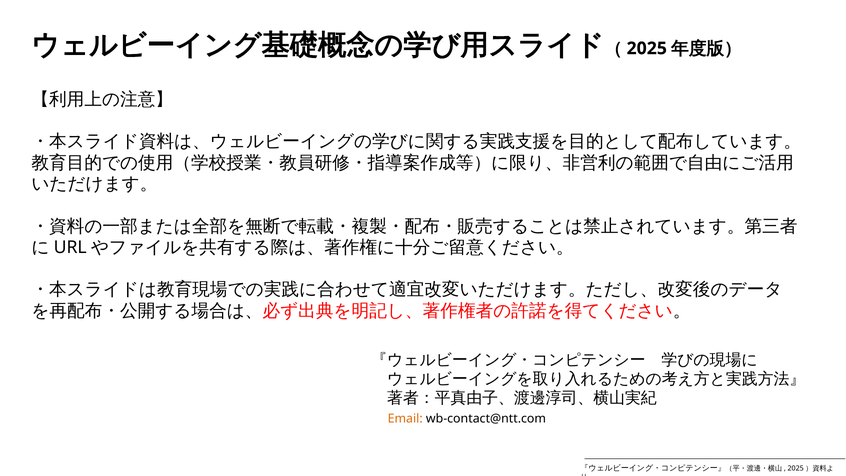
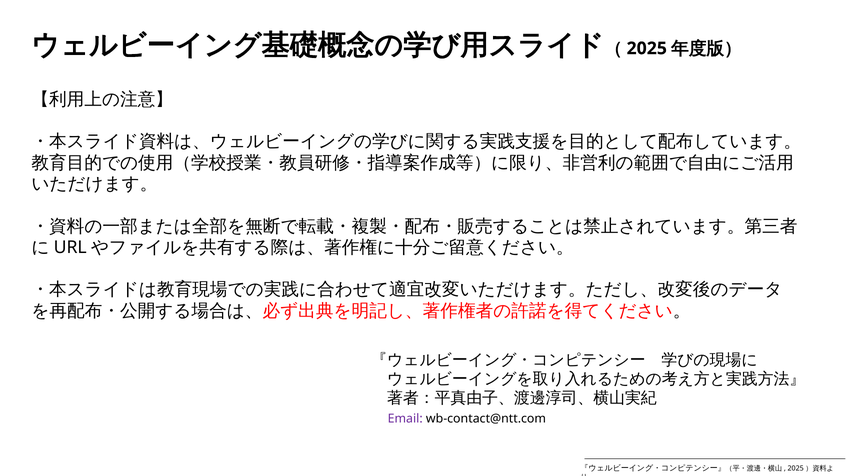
Email colour: orange -> purple (405, 418)
